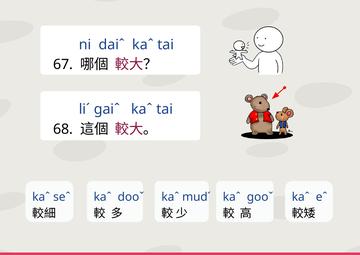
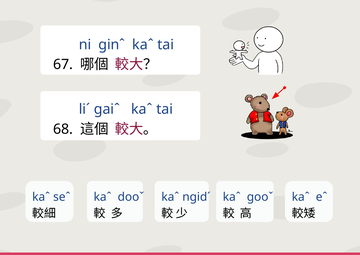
daiˆ: daiˆ -> ginˆ (112, 45)
mudˊ: mudˊ -> ngidˊ (196, 197)
